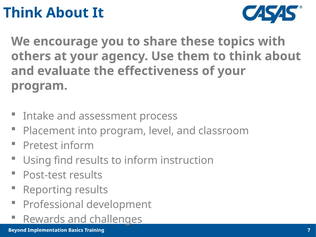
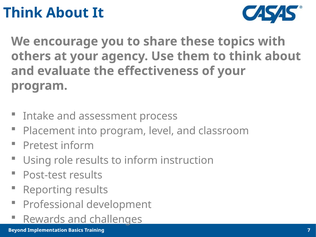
find: find -> role (63, 160)
